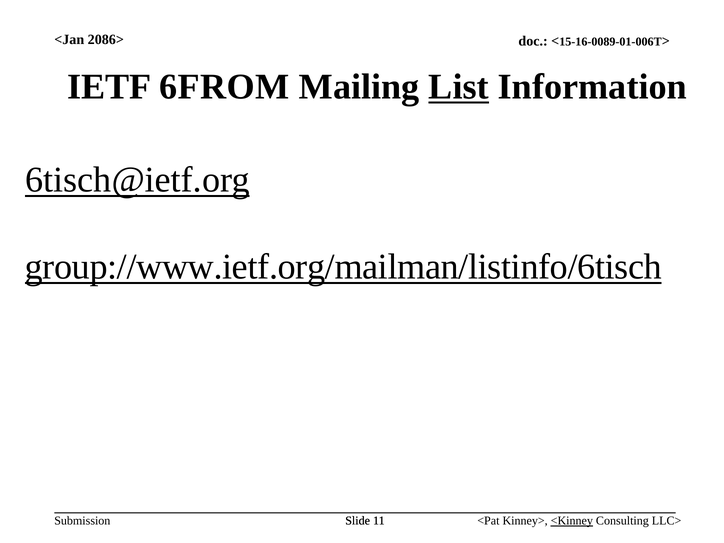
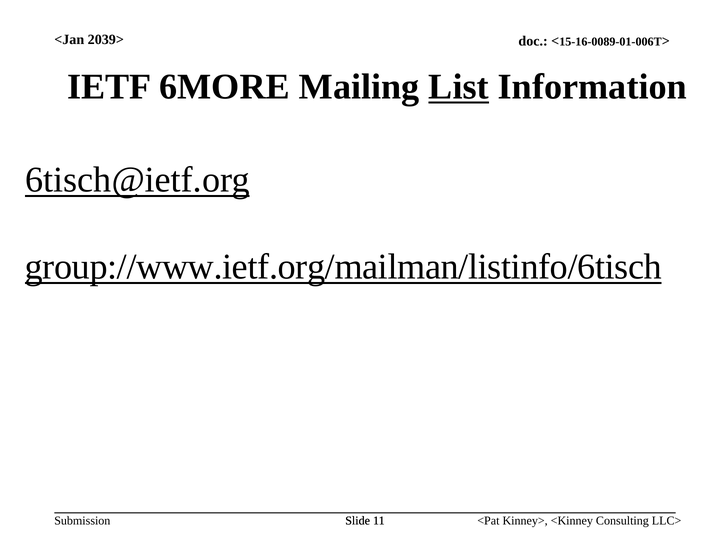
2086>: 2086> -> 2039> (106, 40)
6FROM: 6FROM -> 6MORE (225, 87)
<Kinney underline: present -> none (572, 521)
